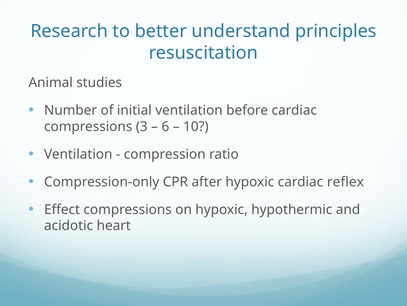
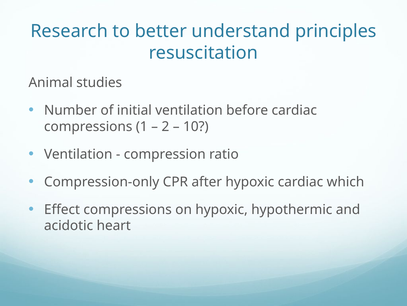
3: 3 -> 1 (142, 126)
6: 6 -> 2 (165, 126)
reflex: reflex -> which (346, 181)
